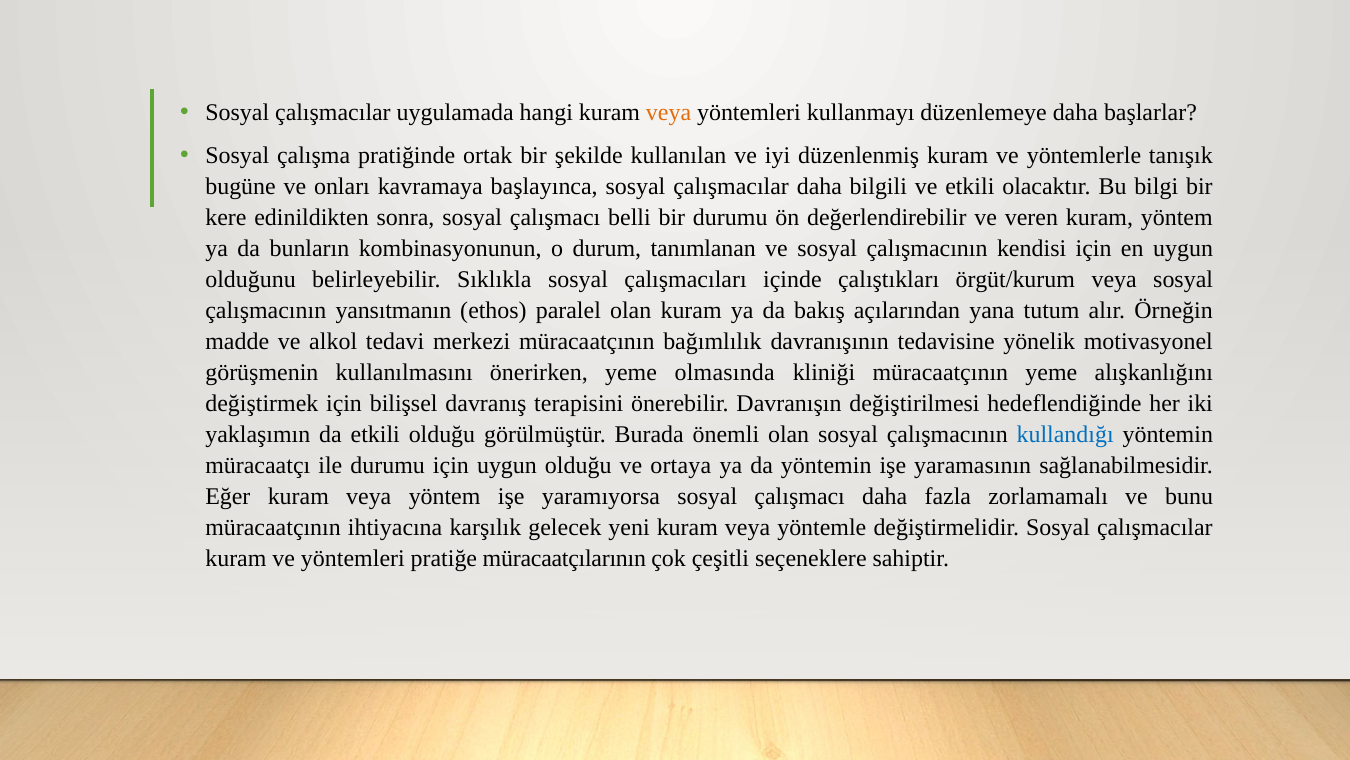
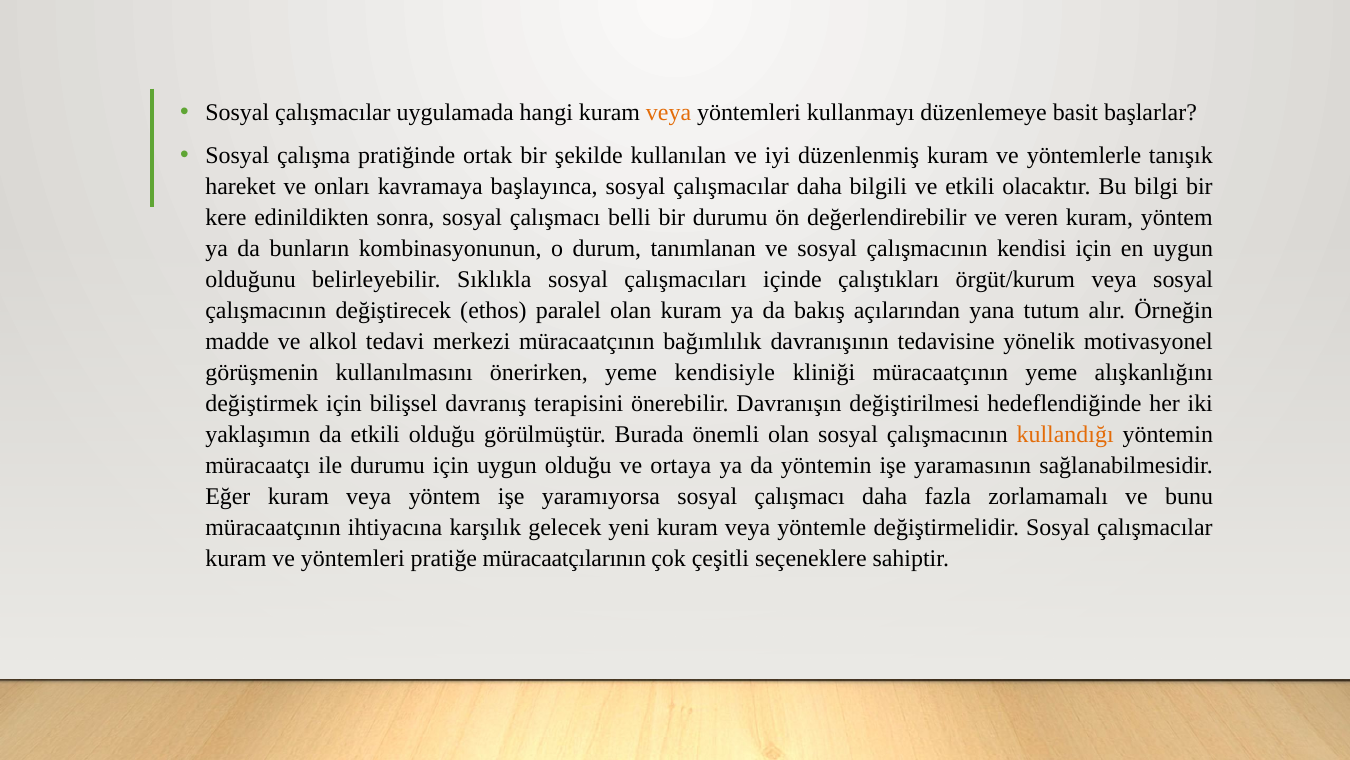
düzenlemeye daha: daha -> basit (1075, 112)
bugüne: bugüne -> hareket (241, 187)
yansıtmanın: yansıtmanın -> değiştirecek (393, 311)
olmasında: olmasında -> kendisiyle (725, 373)
kullandığı colour: blue -> orange (1065, 435)
